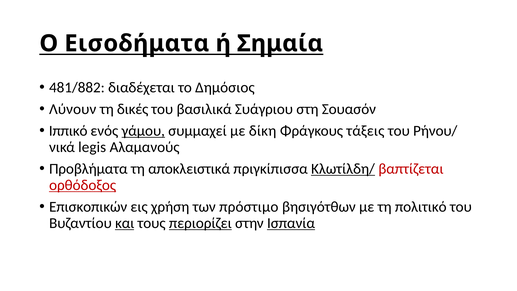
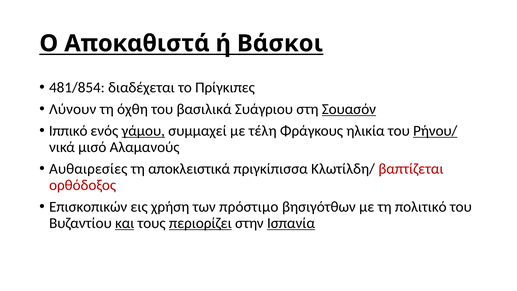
Εισοδήματα: Εισοδήματα -> Αποκαθιστά (137, 43)
Σημαία: Σημαία -> Βάσκοι (280, 43)
481/882: 481/882 -> 481/854 (77, 87)
Δημόσιος: Δημόσιος -> Πρίγκιπες (225, 87)
δικές: δικές -> όχθη (133, 109)
Σουασόν underline: none -> present (349, 109)
δίκη: δίκη -> τέλη (263, 131)
τάξεις: τάξεις -> ηλικία (366, 131)
Ρήνου/ underline: none -> present (435, 131)
legis: legis -> μισό (92, 147)
Προβλήματα: Προβλήματα -> Αυθαιρεσίες (88, 169)
Κλωτίλδη/ underline: present -> none (343, 169)
ορθόδοξος underline: present -> none (83, 185)
